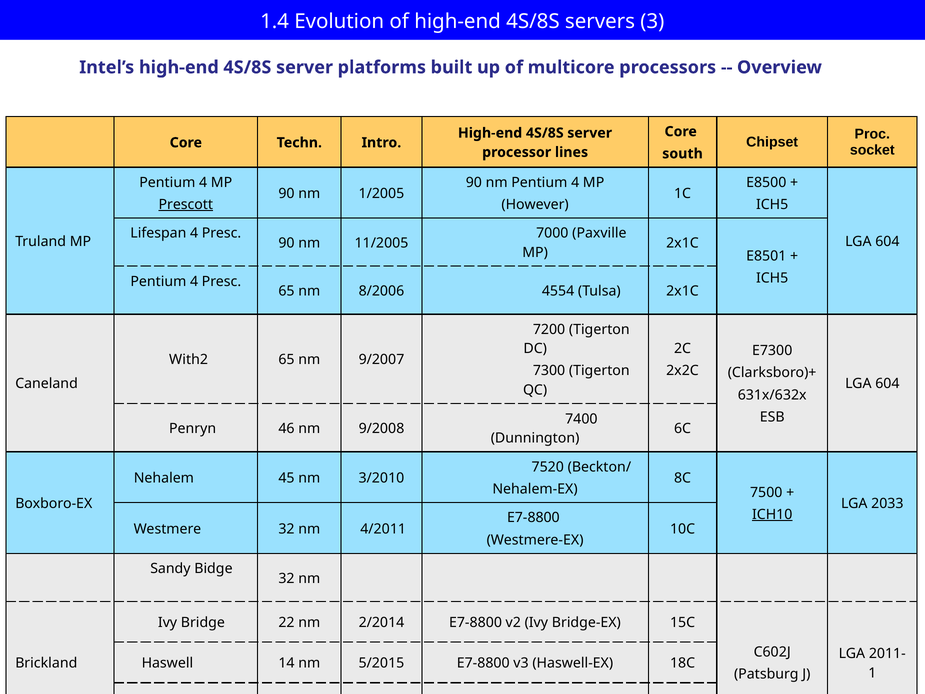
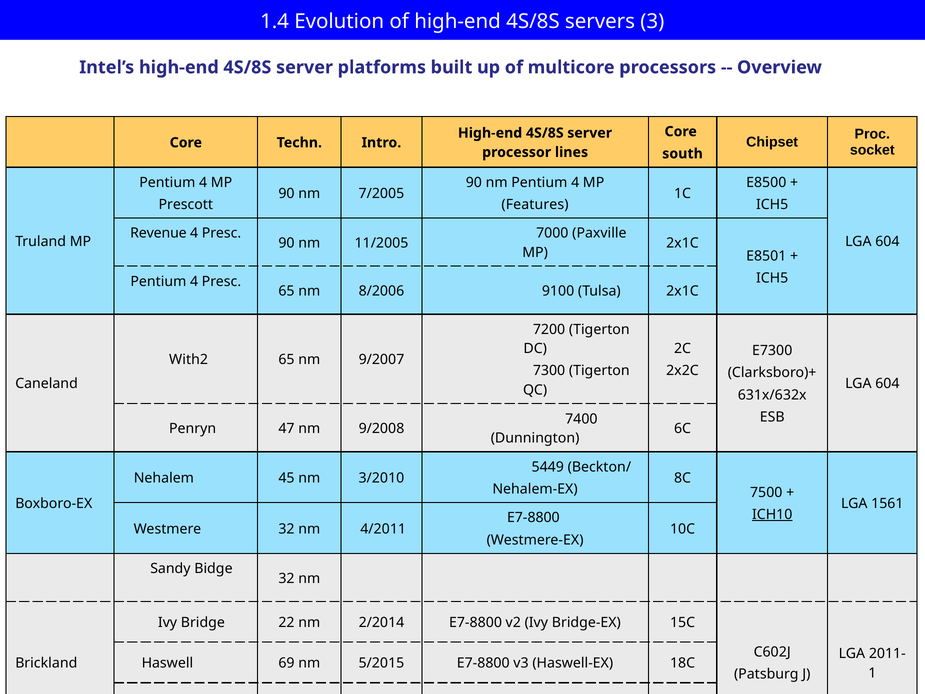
1/2005: 1/2005 -> 7/2005 (381, 193)
Prescott underline: present -> none (186, 204)
However: However -> Features (535, 204)
Lifespan: Lifespan -> Revenue (158, 233)
4554: 4554 -> 9100 (558, 291)
46: 46 -> 47 (286, 428)
7520: 7520 -> 5449 (548, 467)
2033: 2033 -> 1561 (887, 503)
Haswell 14: 14 -> 69 (286, 663)
